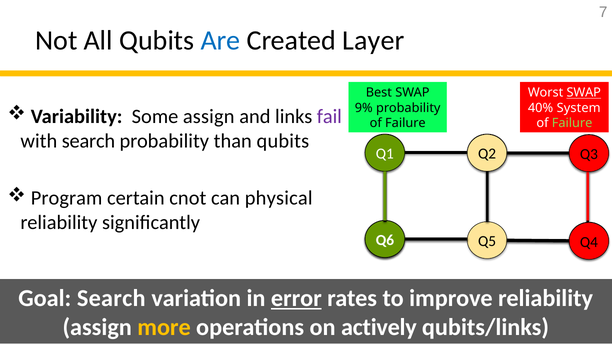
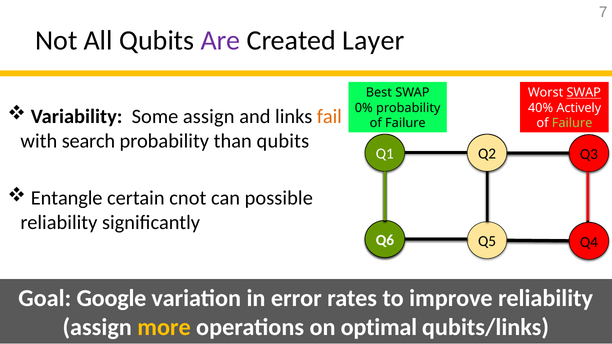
Are colour: blue -> purple (220, 41)
9%: 9% -> 0% (364, 108)
System: System -> Actively (579, 108)
fail colour: purple -> orange (329, 117)
Program: Program -> Entangle (67, 198)
physical: physical -> possible (279, 198)
Goal Search: Search -> Google (111, 299)
error underline: present -> none (296, 299)
actively: actively -> optimal (379, 328)
